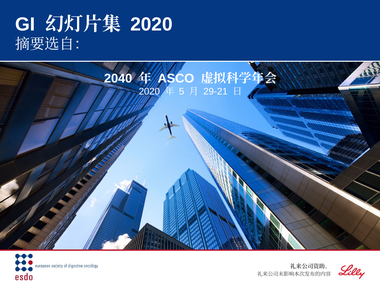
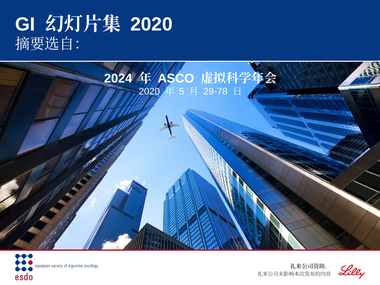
2040: 2040 -> 2024 (118, 79)
29-21: 29-21 -> 29-78 (215, 92)
